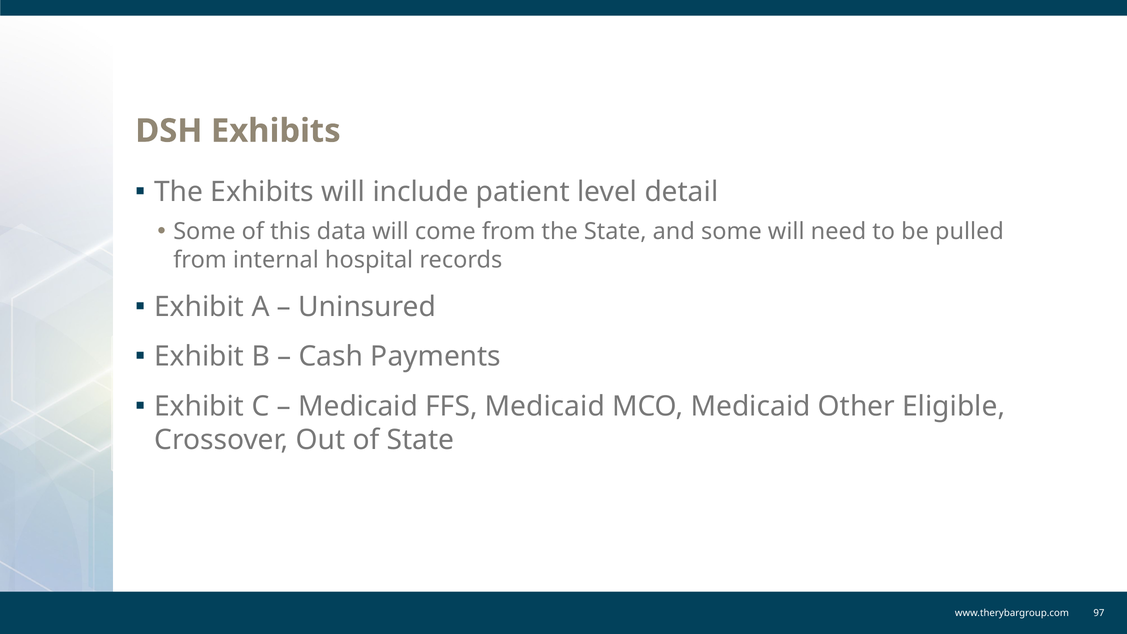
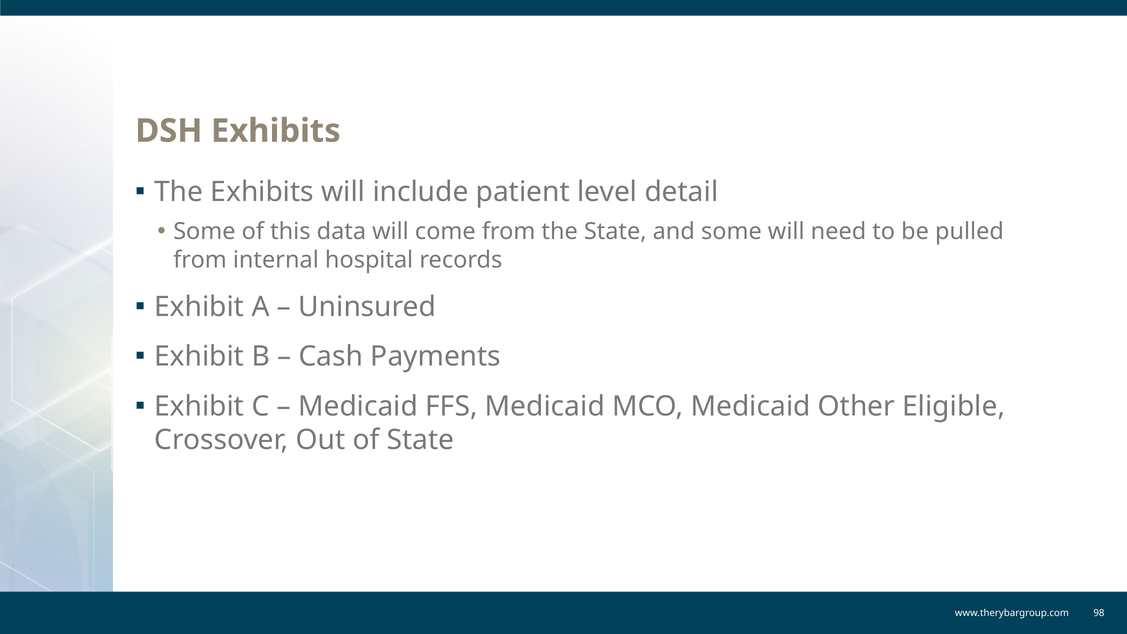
97: 97 -> 98 (1099, 613)
